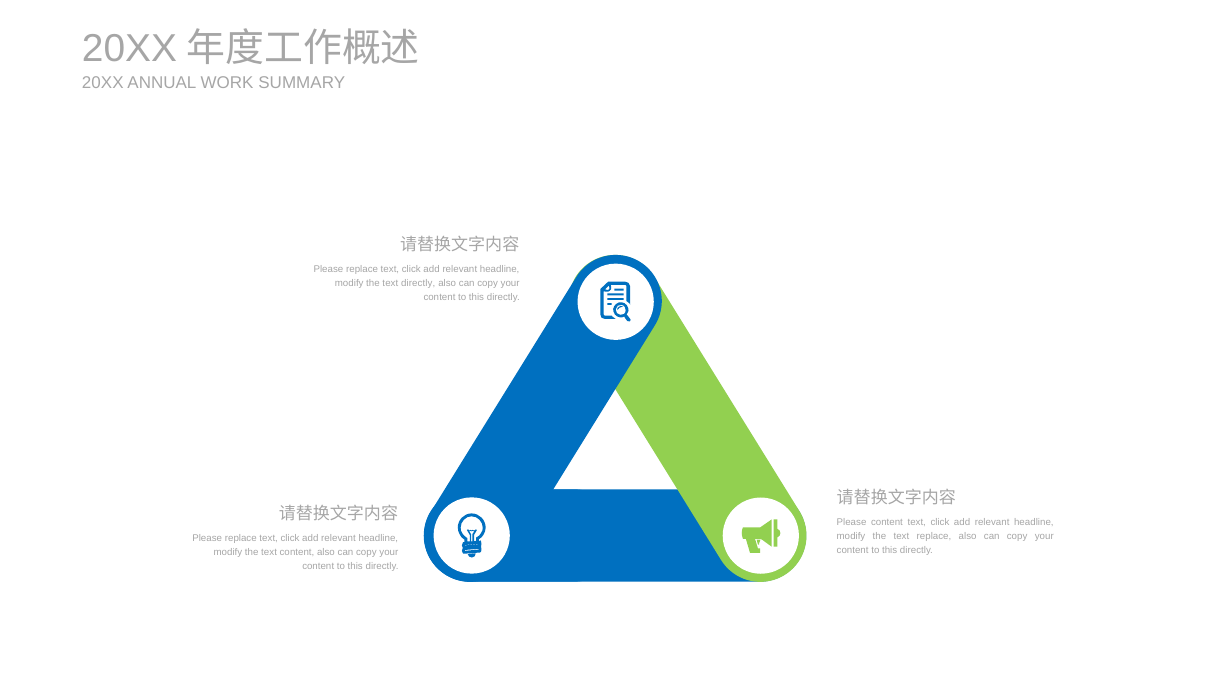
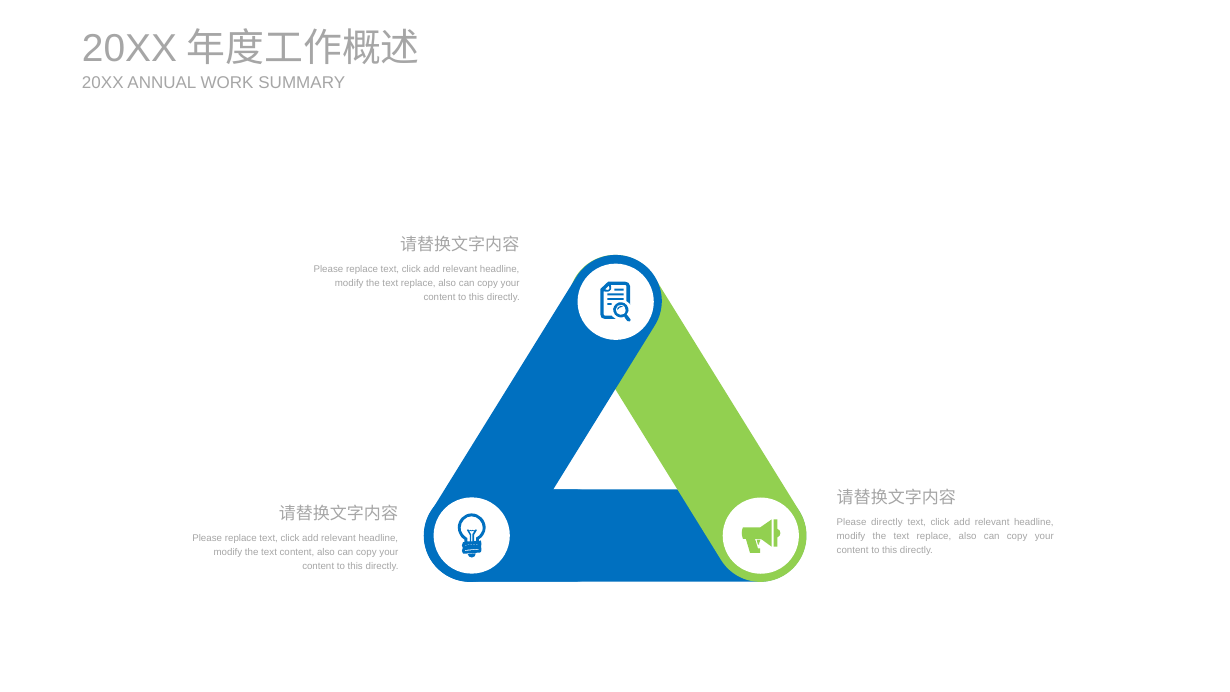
directly: directly -> replace (418, 283)
Please content: content -> directly (887, 522)
